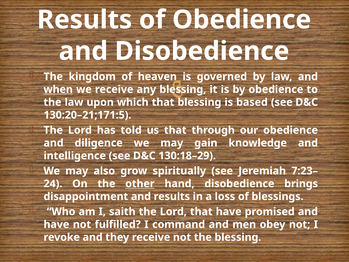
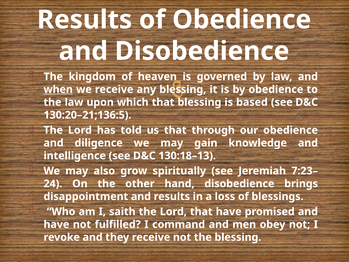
130:20–21;171:5: 130:20–21;171:5 -> 130:20–21;136:5 (87, 115)
130:18–29: 130:18–29 -> 130:18–13 (187, 156)
other underline: present -> none (140, 184)
